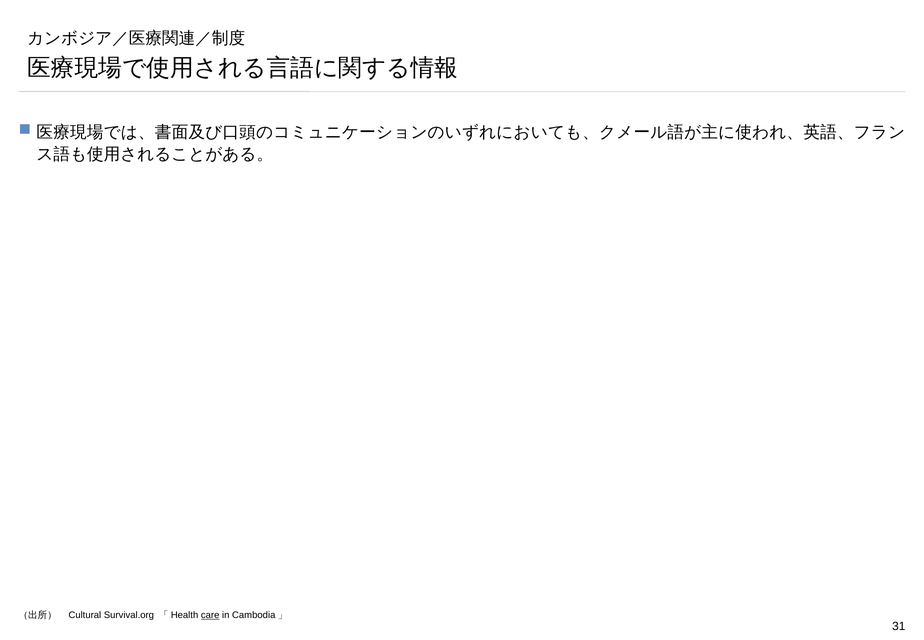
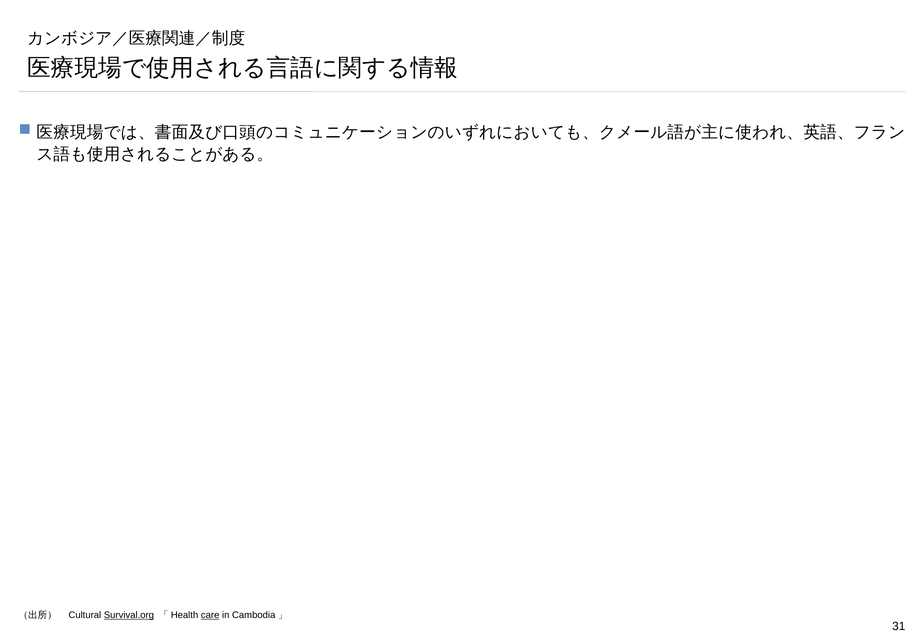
Survival.org underline: none -> present (129, 615)
